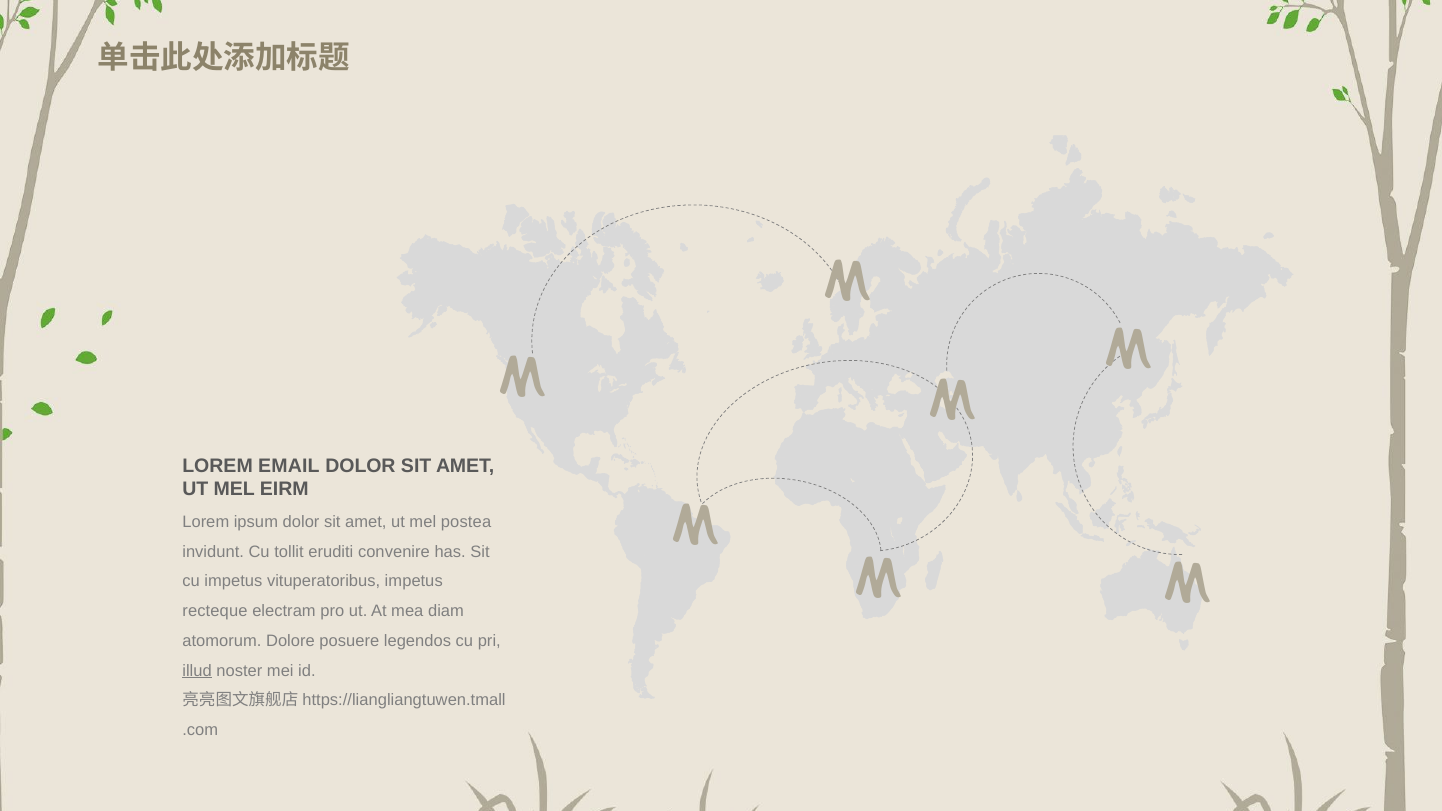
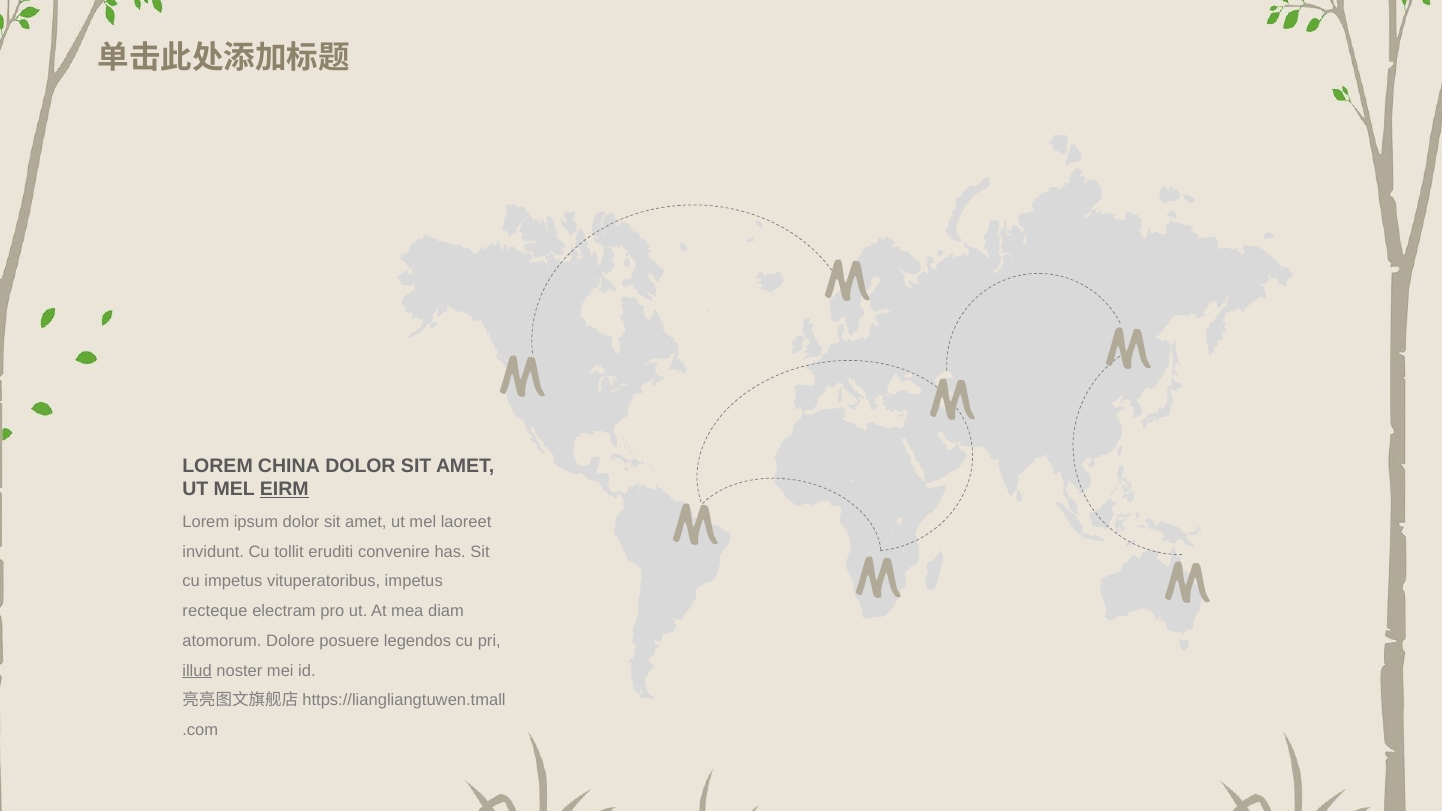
EMAIL: EMAIL -> CHINA (289, 466)
EIRM underline: none -> present (284, 489)
postea: postea -> laoreet (466, 522)
